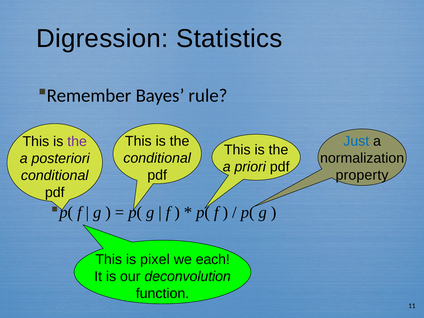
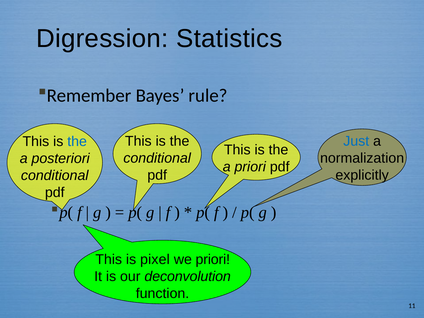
the colour: purple -> blue (77, 142)
property: property -> explicitly (362, 175)
we each: each -> priori (213, 260)
